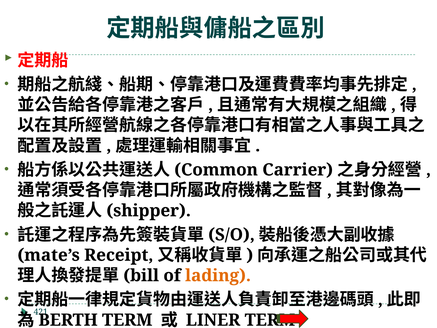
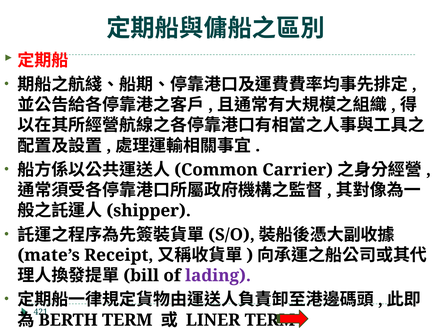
lading colour: orange -> purple (218, 275)
